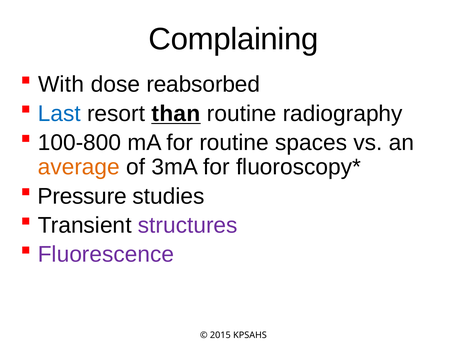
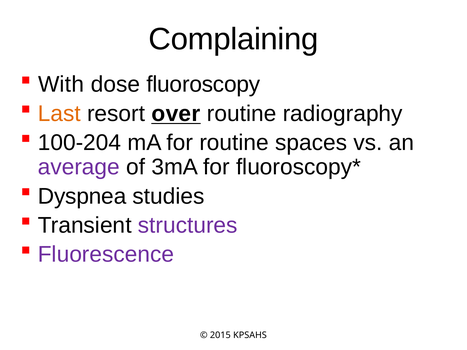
reabsorbed: reabsorbed -> fluoroscopy (203, 85)
Last colour: blue -> orange (59, 114)
than: than -> over (176, 114)
100-800: 100-800 -> 100-204 (79, 143)
average colour: orange -> purple (79, 167)
Pressure: Pressure -> Dyspnea (82, 196)
